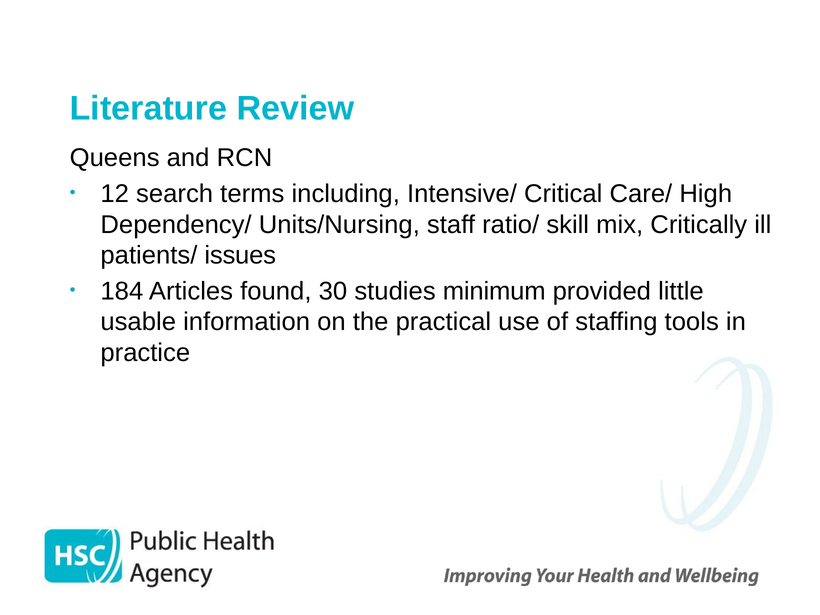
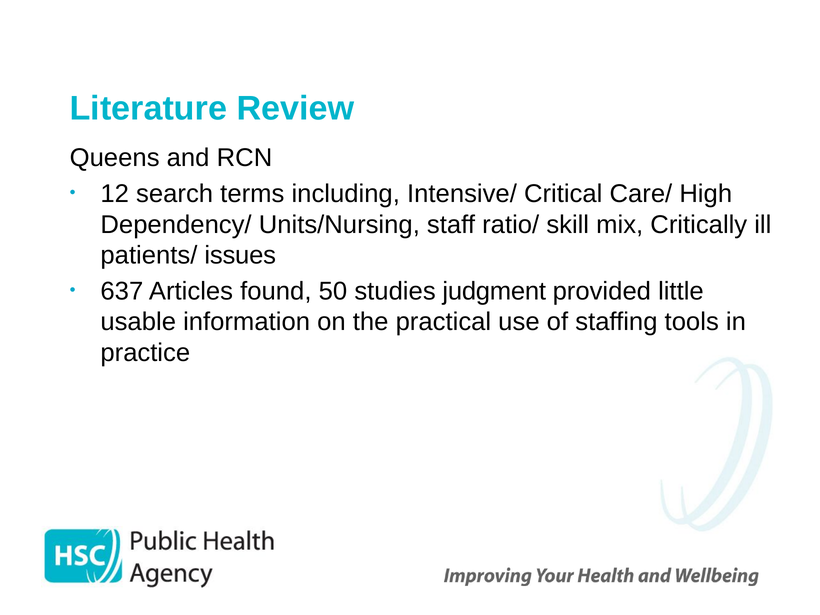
184: 184 -> 637 (122, 291)
30: 30 -> 50 (333, 291)
minimum: minimum -> judgment (494, 291)
